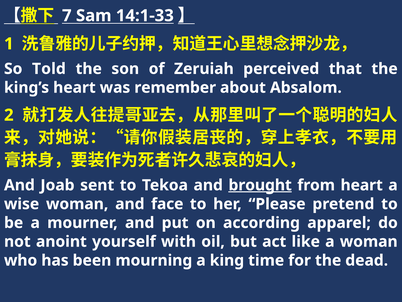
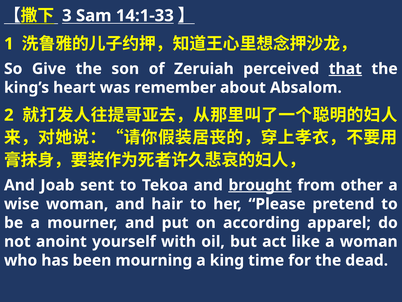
7: 7 -> 3 (67, 16)
Told: Told -> Give (49, 69)
that underline: none -> present (345, 69)
from heart: heart -> other (362, 185)
face: face -> hair (167, 204)
